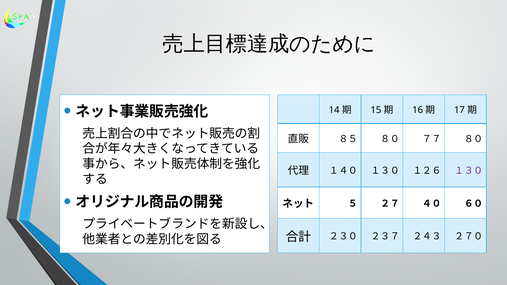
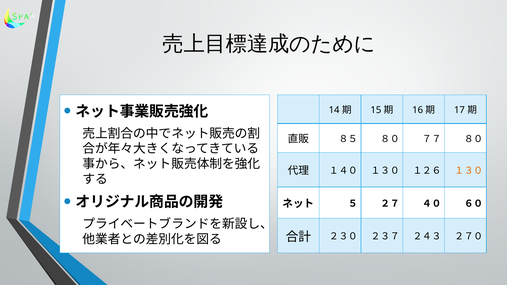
１３０ colour: purple -> orange (469, 171)
